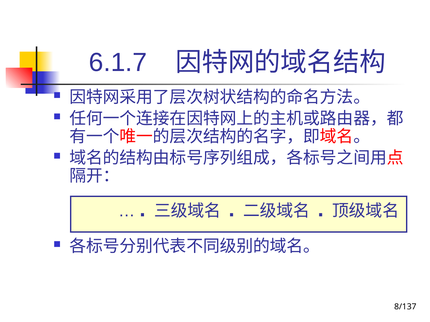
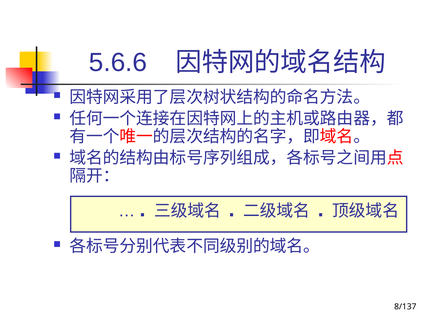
6.1.7: 6.1.7 -> 5.6.6 (118, 63)
